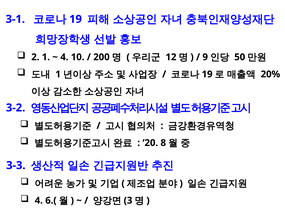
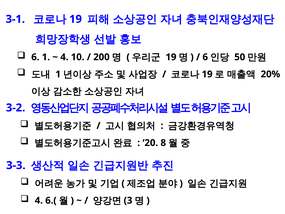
2: 2 -> 6 (35, 57)
12: 12 -> 19 (171, 57)
9: 9 -> 6 (205, 57)
